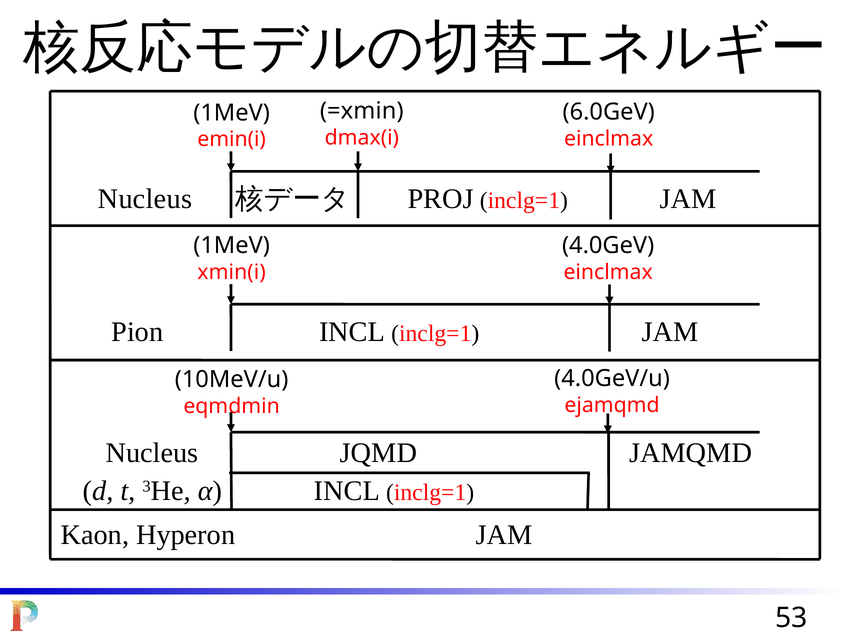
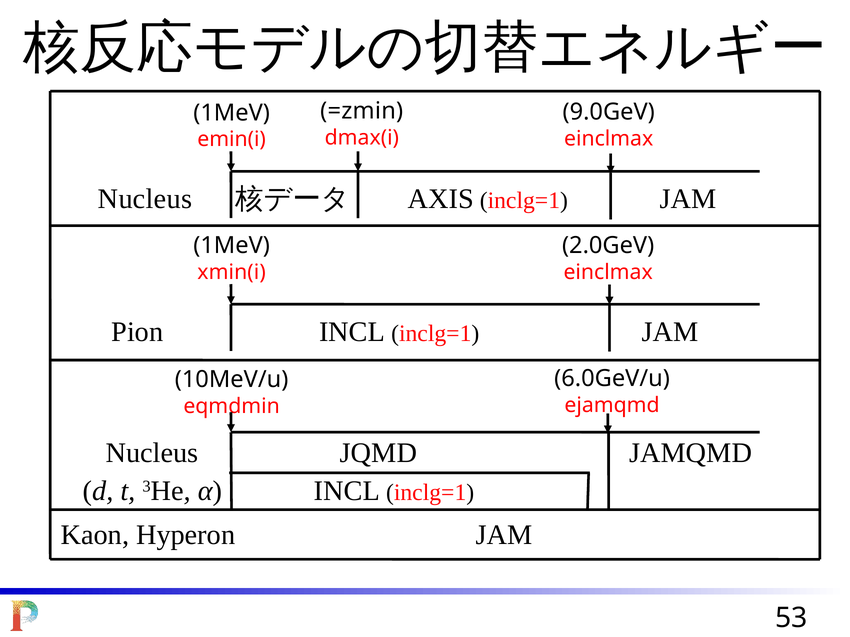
=xmin: =xmin -> =zmin (362, 111)
6.0GeV: 6.0GeV -> 9.0GeV (609, 112)
PROJ: PROJ -> AXIS (441, 199)
4.0GeV: 4.0GeV -> 2.0GeV (608, 246)
4.0GeV/u: 4.0GeV/u -> 6.0GeV/u (612, 379)
